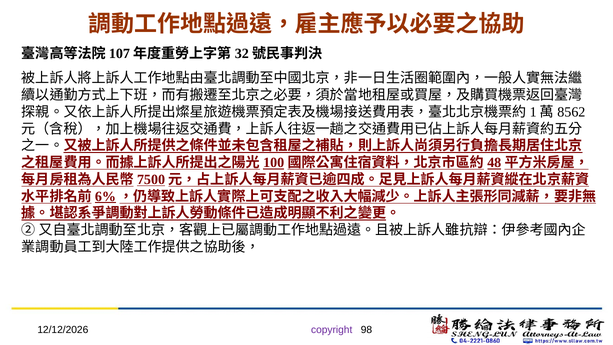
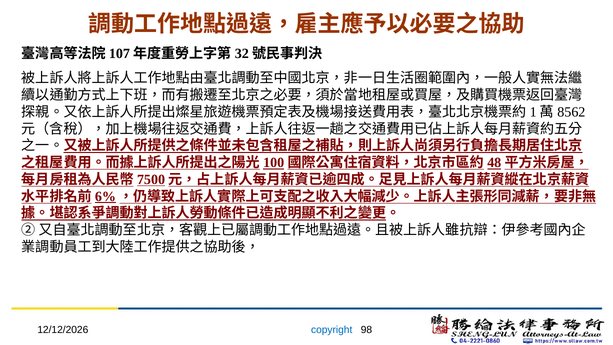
copyright colour: purple -> blue (332, 330)
